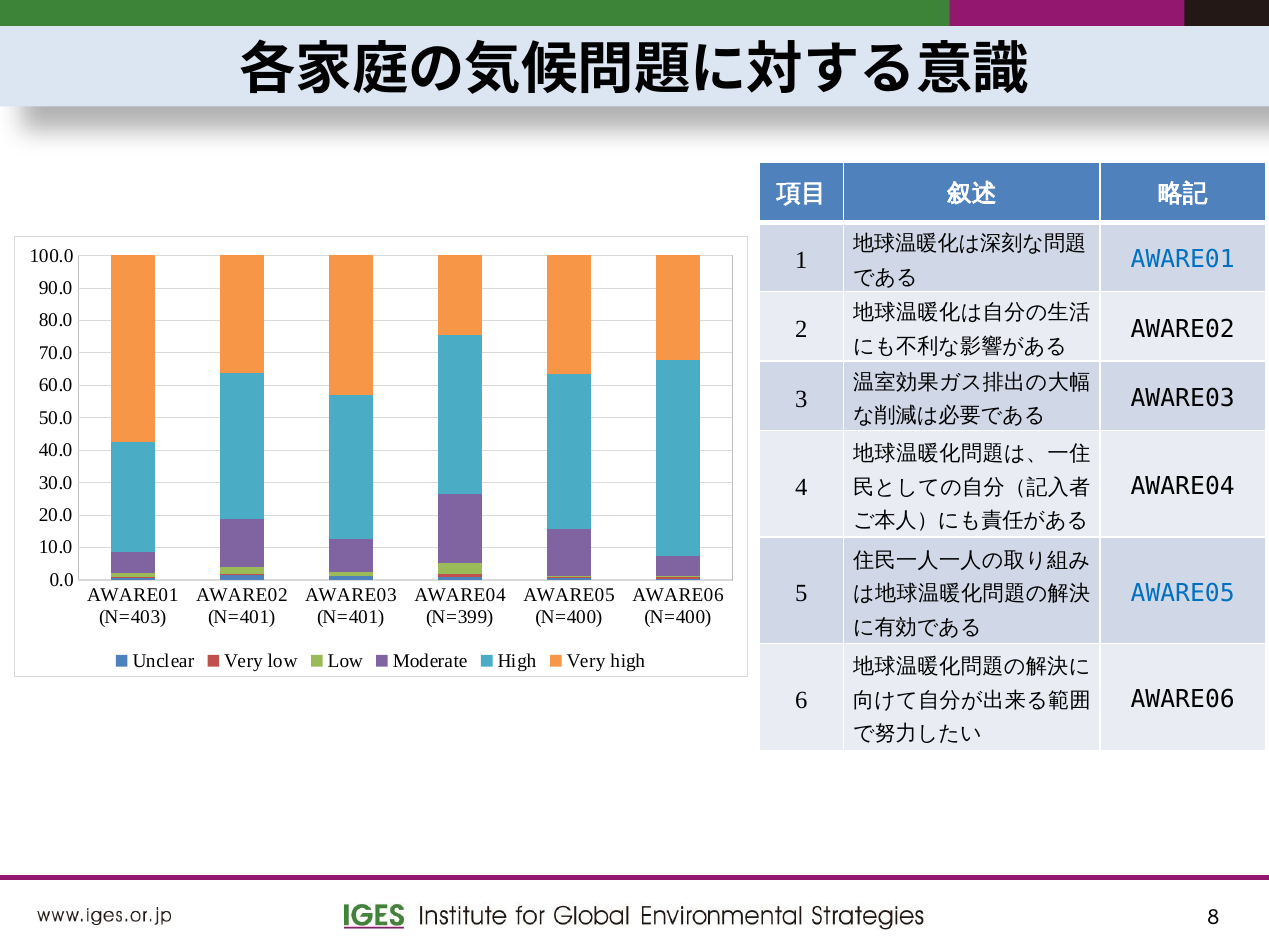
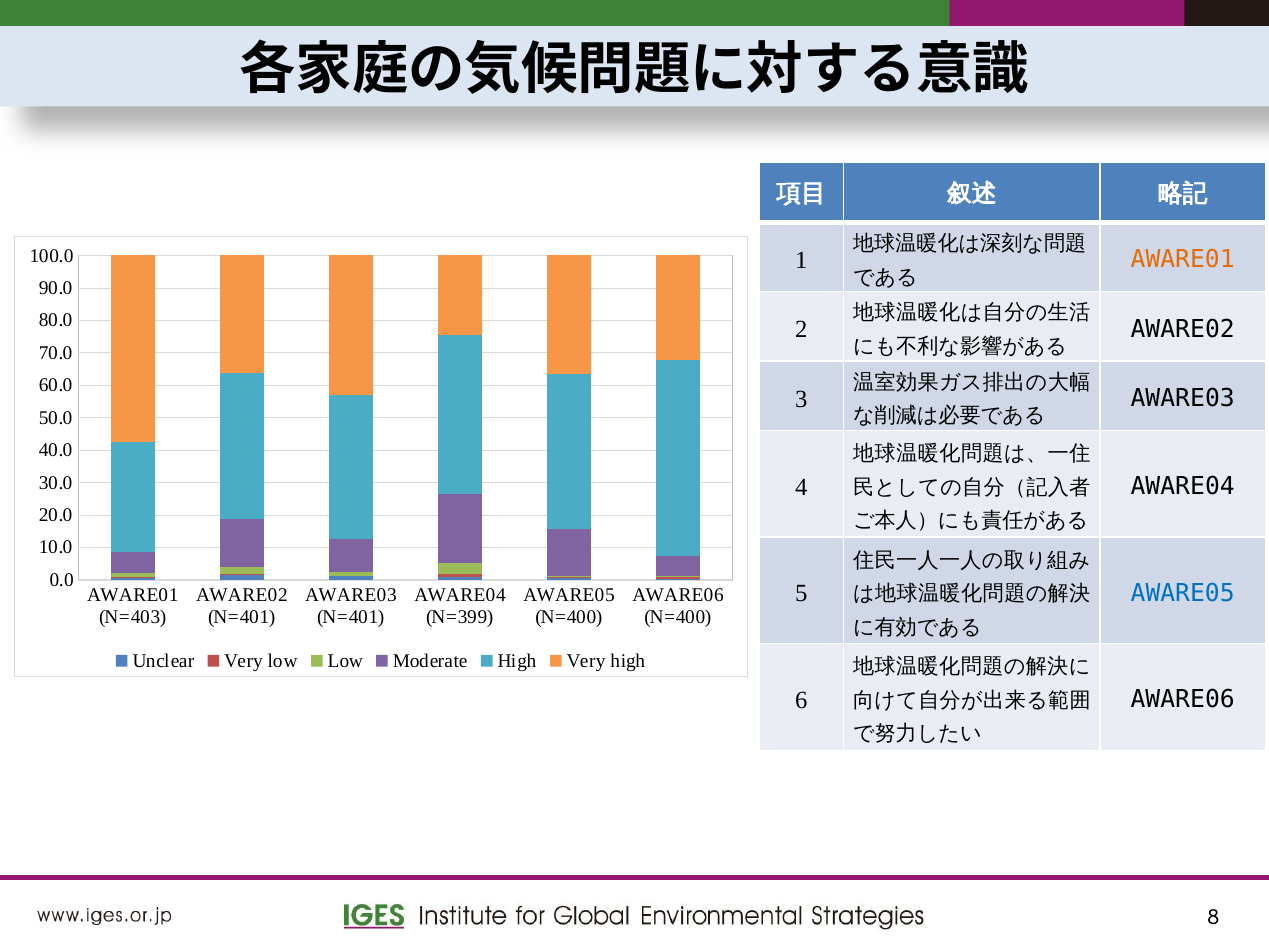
AWARE01 colour: blue -> orange (1183, 259)
